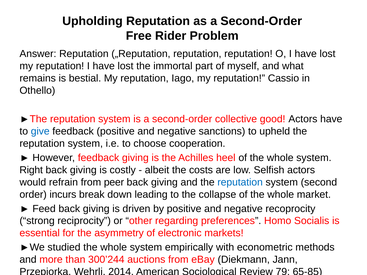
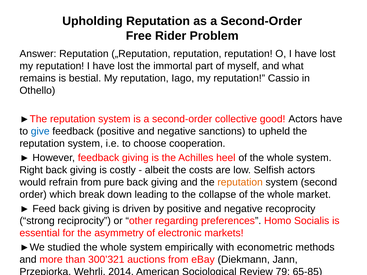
peer: peer -> pure (114, 182)
reputation colour: blue -> orange (240, 182)
incurs: incurs -> which (63, 195)
300’244: 300’244 -> 300’321 (106, 260)
